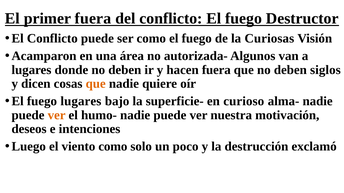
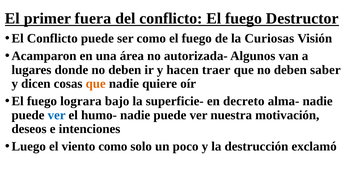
hacen fuera: fuera -> traer (216, 70)
siglos: siglos -> saber (325, 70)
fuego lugares: lugares -> lograra (81, 101)
curioso: curioso -> decreto (244, 101)
ver colour: orange -> blue (57, 115)
